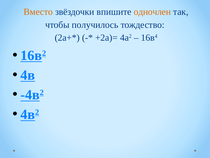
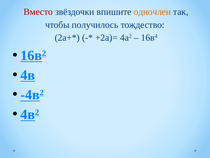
Вместо colour: orange -> red (38, 12)
